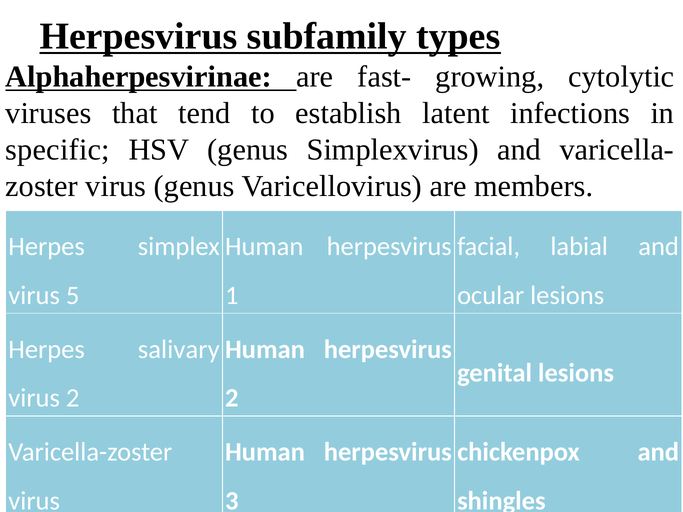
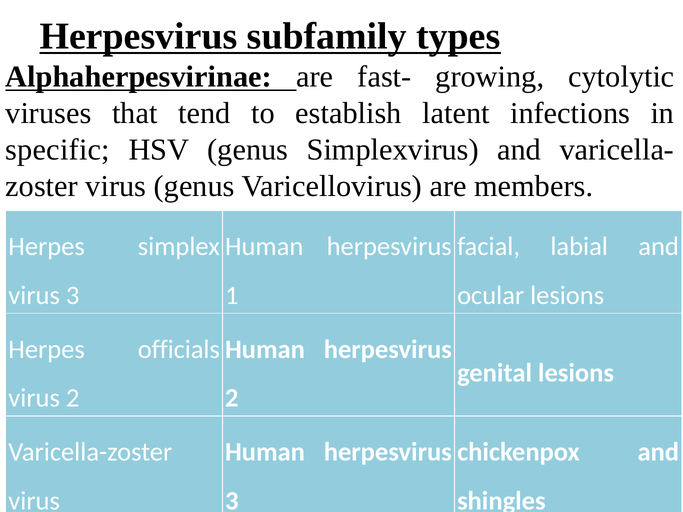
virus 5: 5 -> 3 (73, 296)
salivary: salivary -> officials (179, 350)
